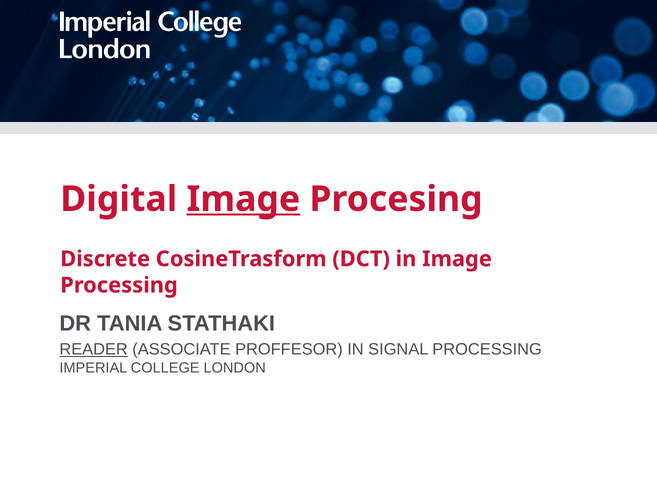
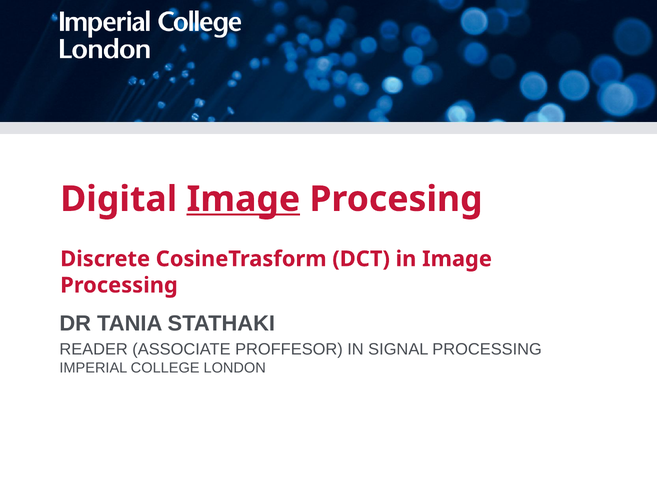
READER underline: present -> none (94, 349)
